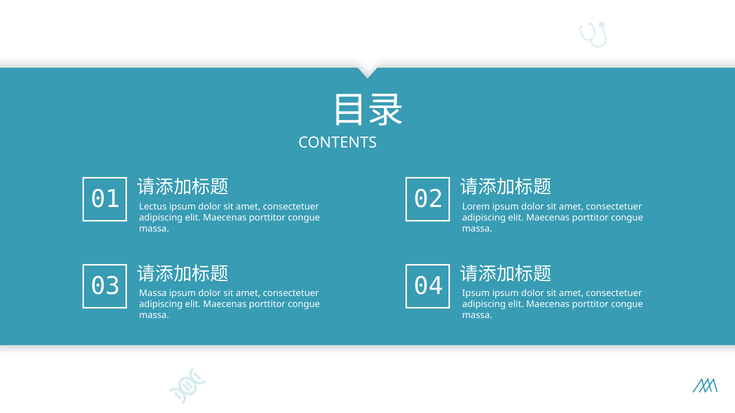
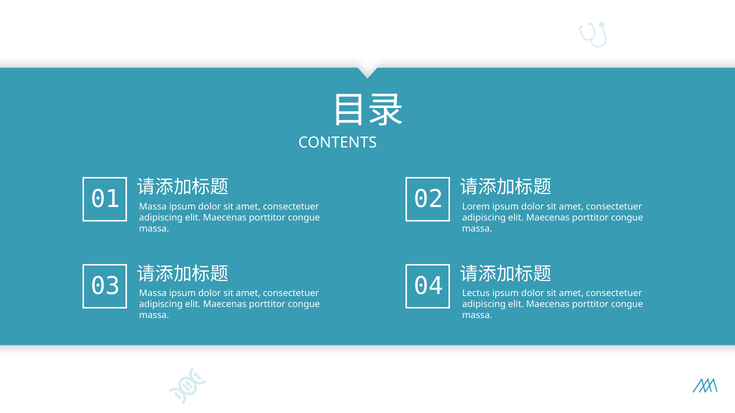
Lectus: Lectus -> Massa (153, 207)
Ipsum: Ipsum -> Lectus (476, 294)
